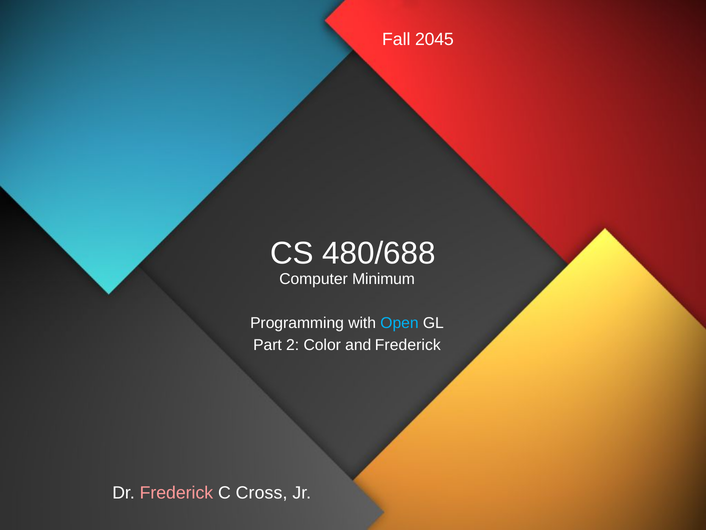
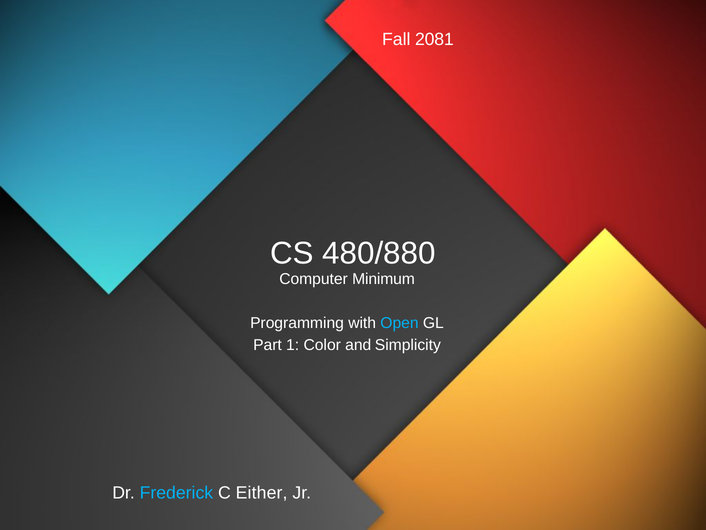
2045: 2045 -> 2081 (434, 39)
480/688: 480/688 -> 480/880 (379, 253)
2: 2 -> 1 (293, 345)
and Frederick: Frederick -> Simplicity (408, 345)
Frederick colour: pink -> light blue (176, 492)
Cross: Cross -> Either (262, 492)
